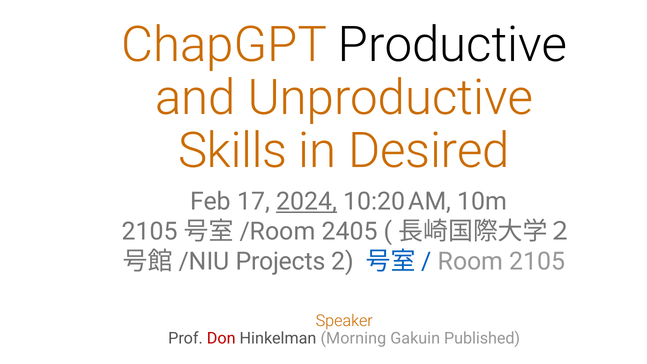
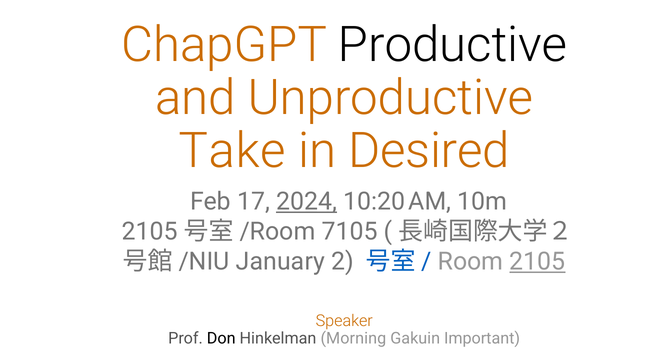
Skills: Skills -> Take (232, 151)
2405: 2405 -> 7105 (350, 231)
Projects: Projects -> January (280, 262)
2105 underline: none -> present (537, 262)
Don colour: red -> black (221, 338)
Published: Published -> Important (482, 338)
